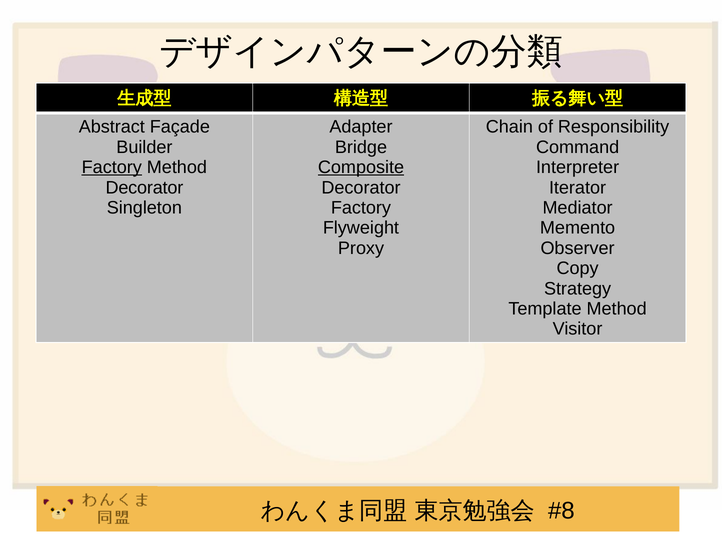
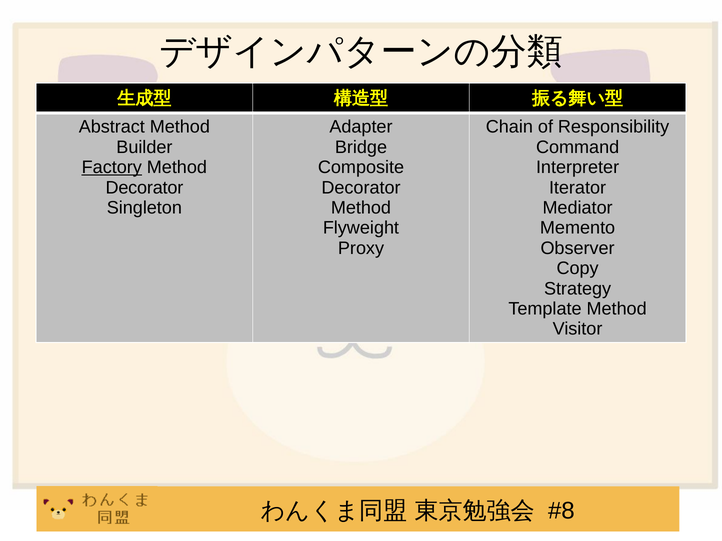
Abstract Façade: Façade -> Method (180, 127)
Composite underline: present -> none (361, 168)
Factory: Factory -> Method (361, 208)
